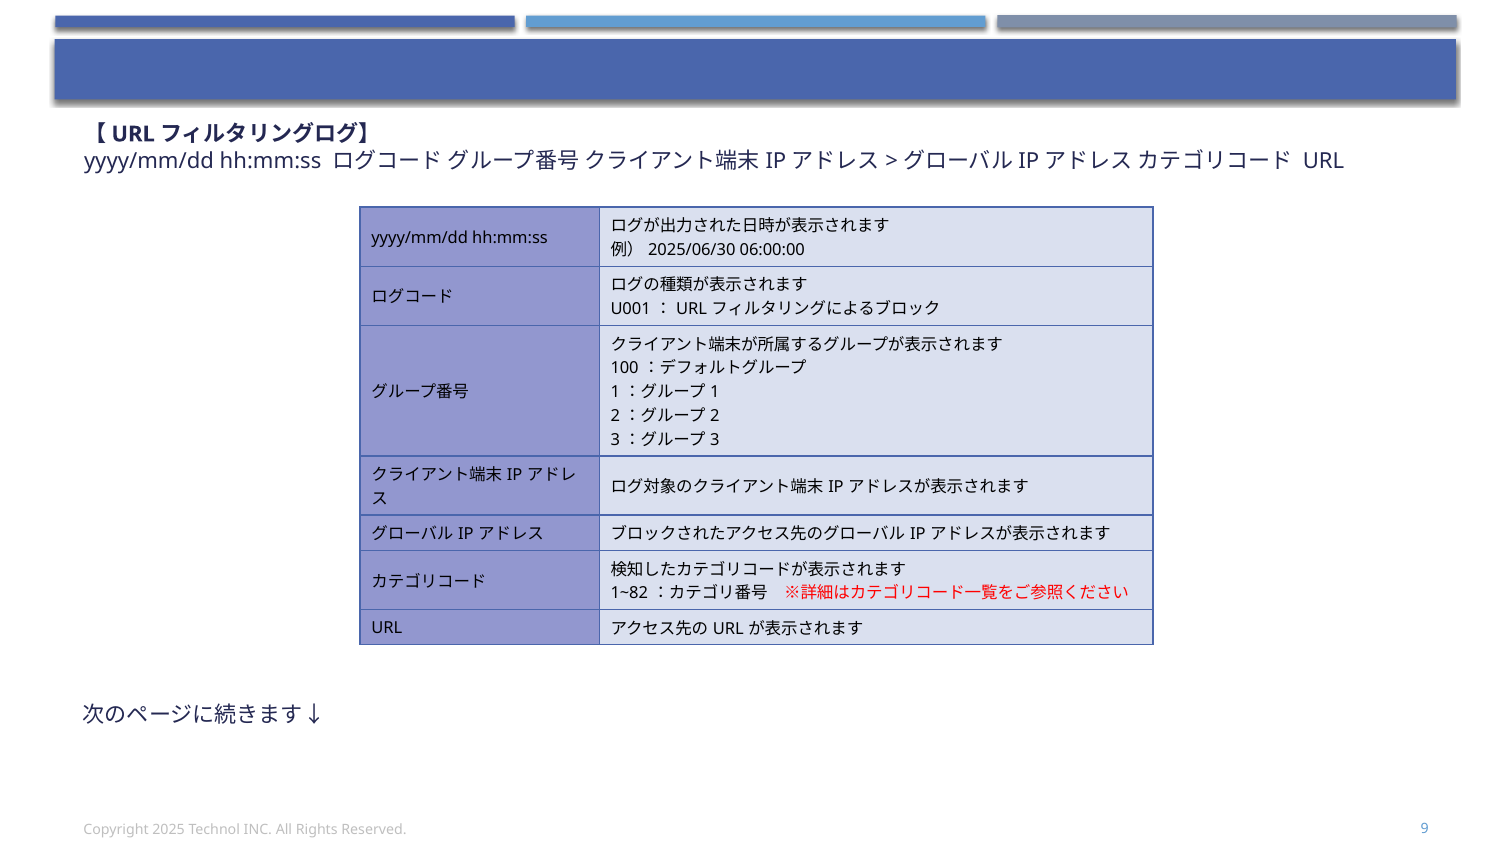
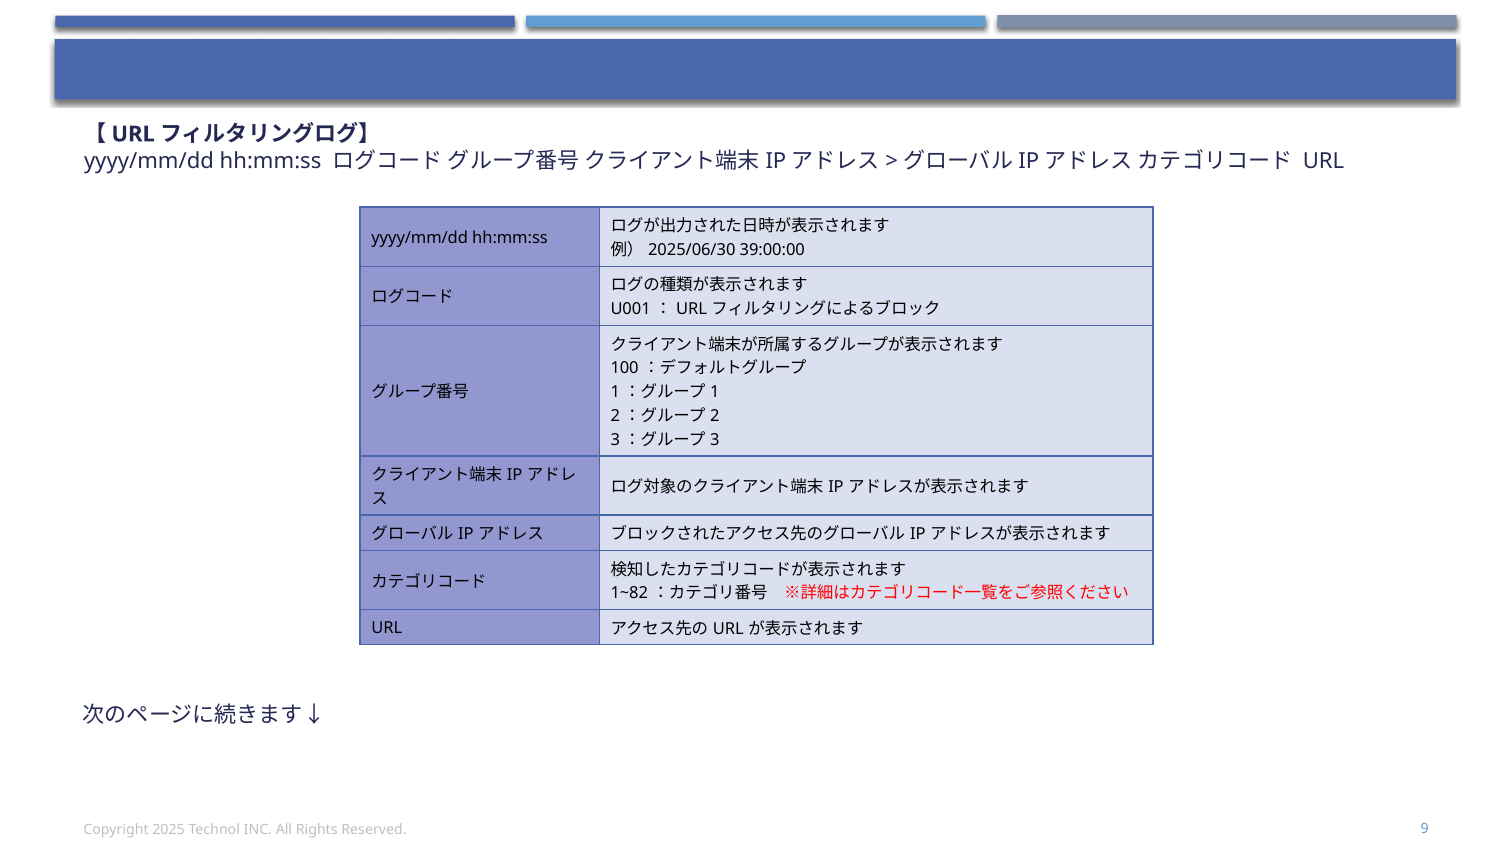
06:00:00: 06:00:00 -> 39:00:00 (772, 250)
